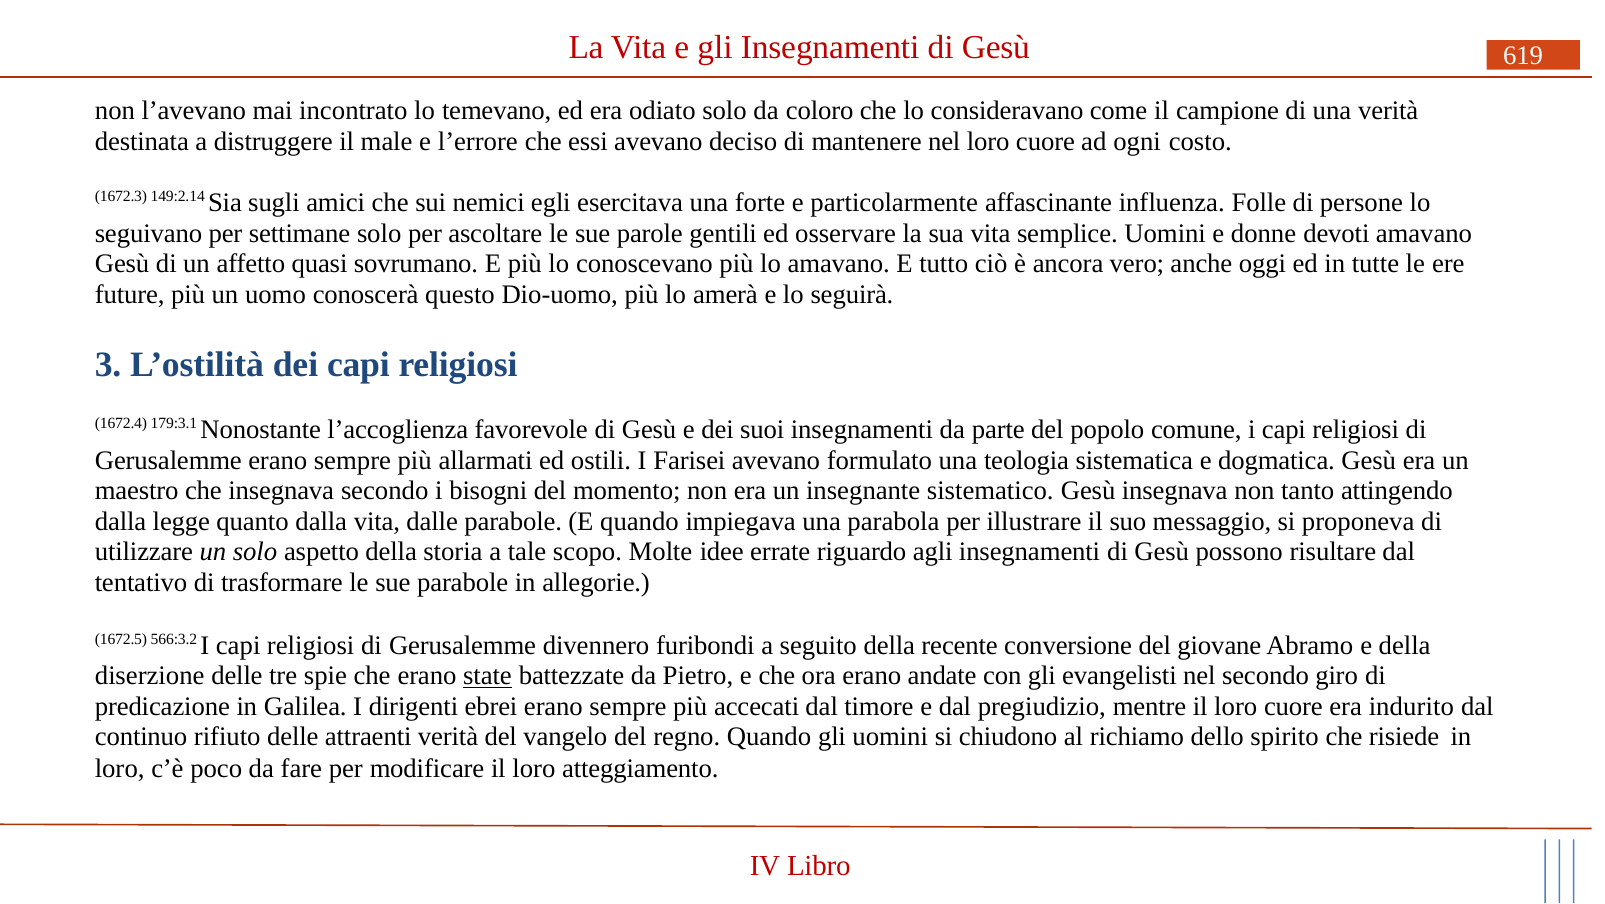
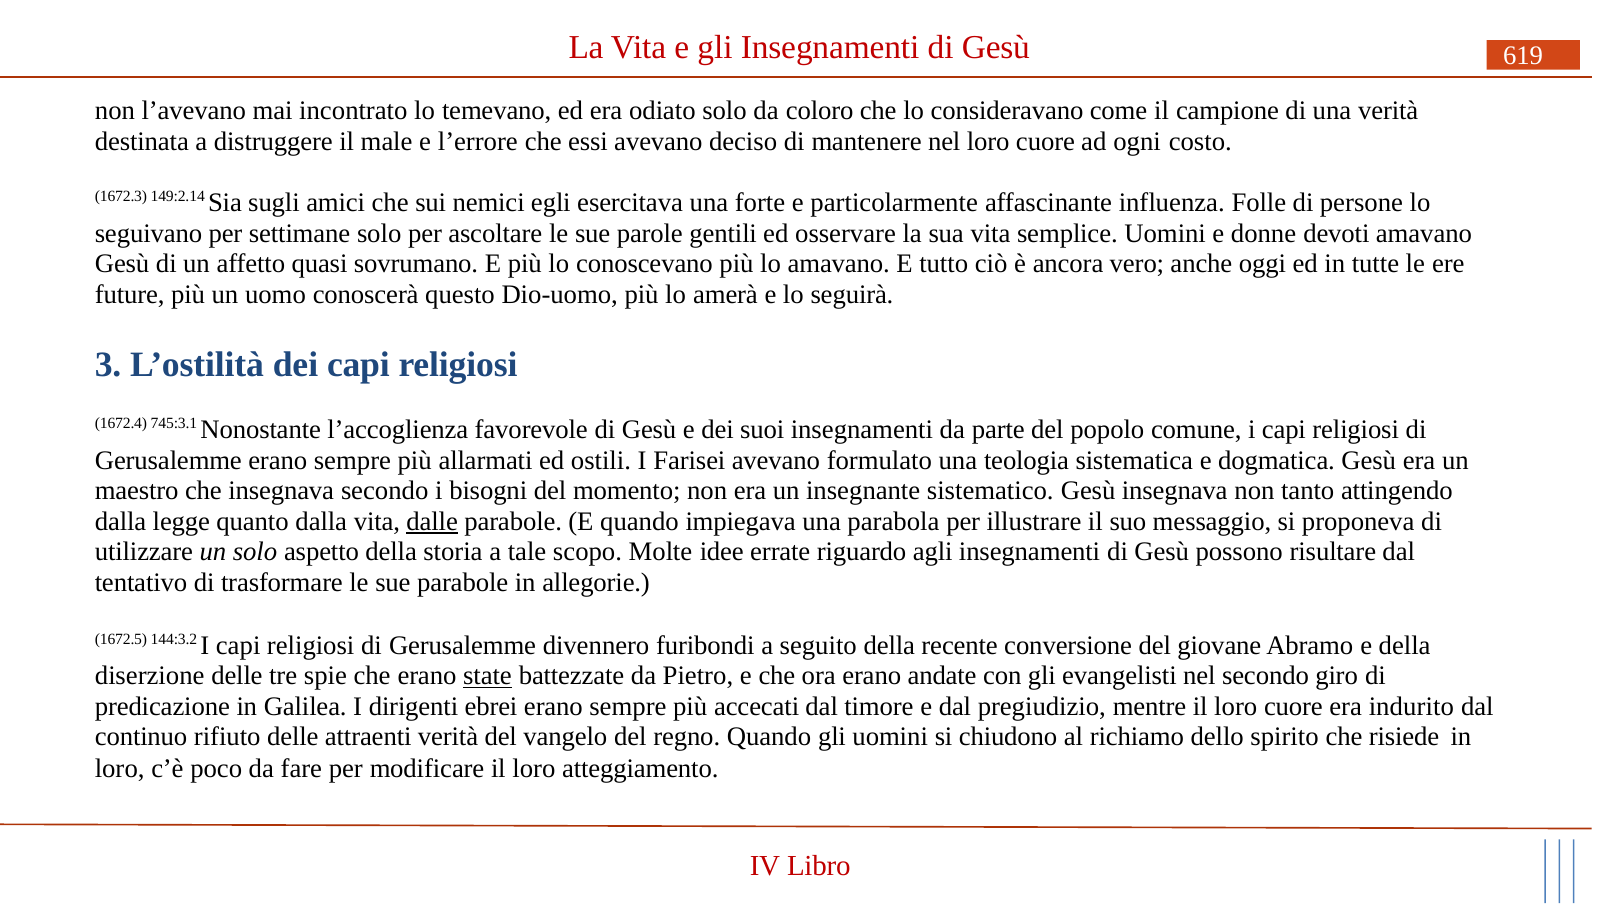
179:3.1: 179:3.1 -> 745:3.1 (174, 423)
dalle underline: none -> present (432, 522)
566:3.2: 566:3.2 -> 144:3.2 (174, 639)
